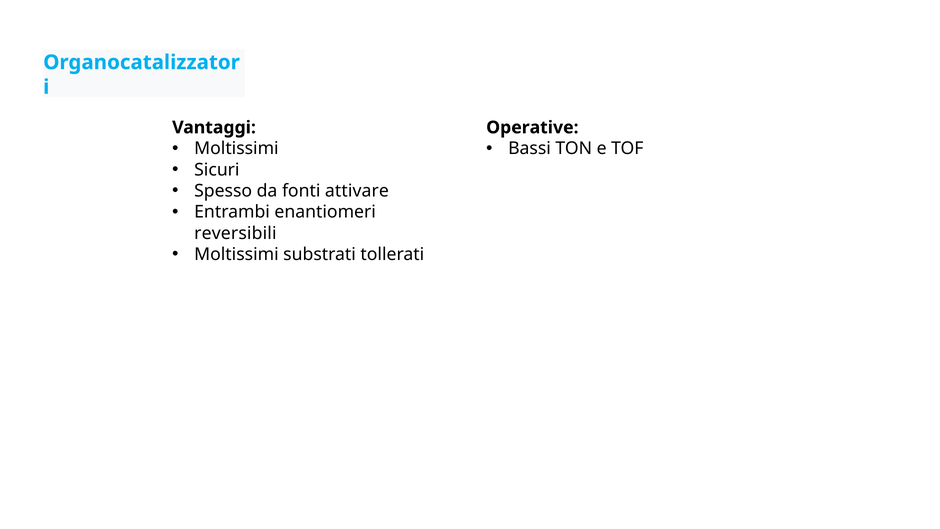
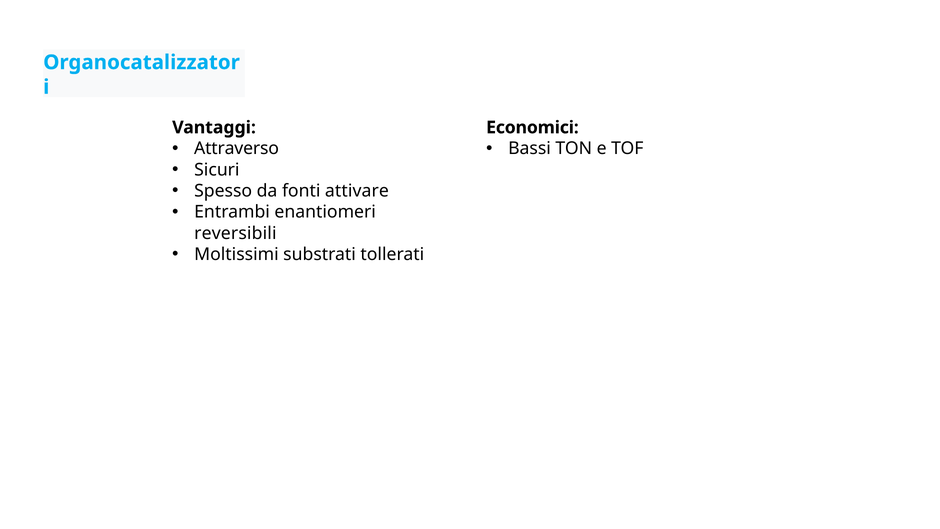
Operative: Operative -> Economici (532, 127)
Moltissimi: Moltissimi -> Attraverso (237, 149)
